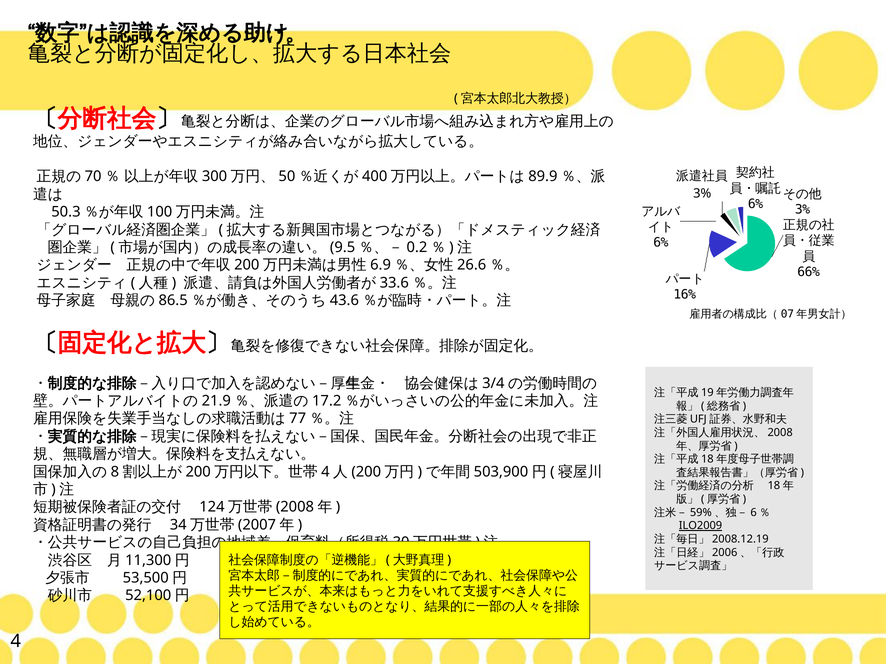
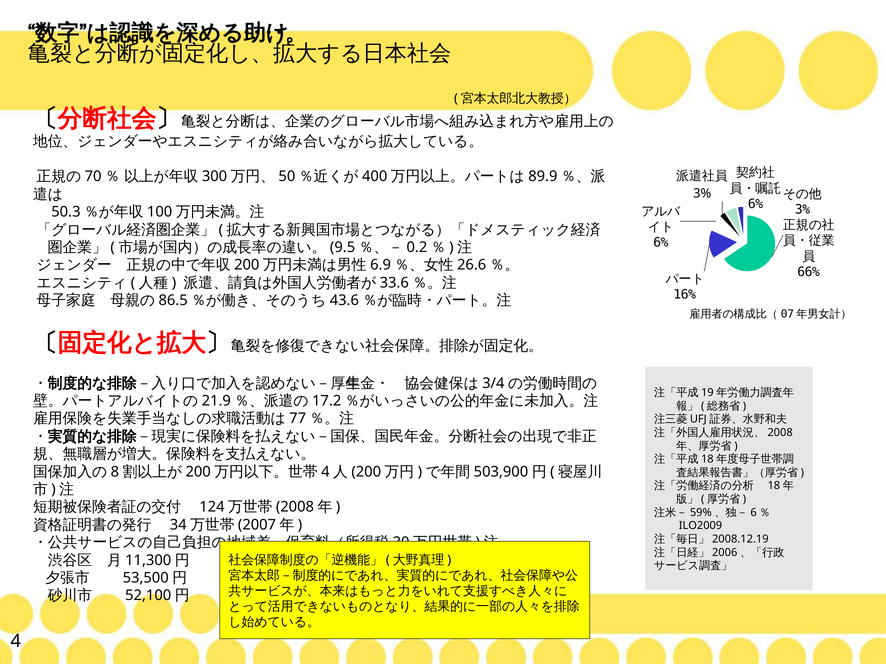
ILO2009 underline: present -> none (701, 526)
